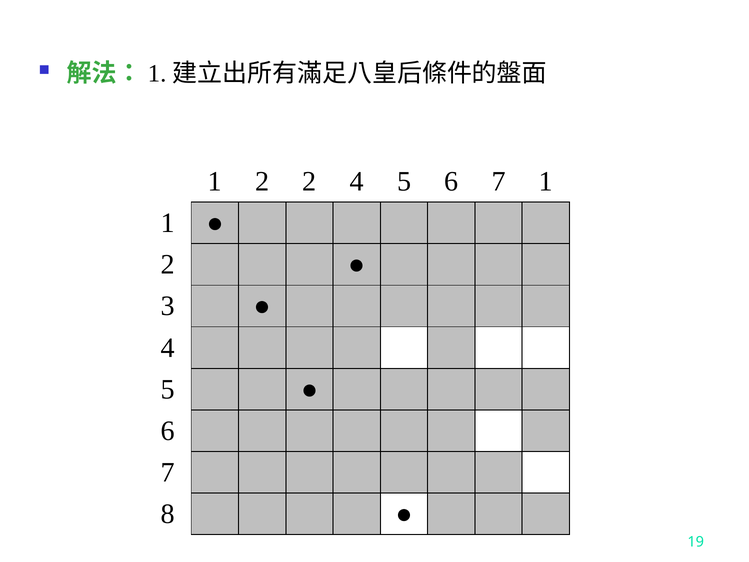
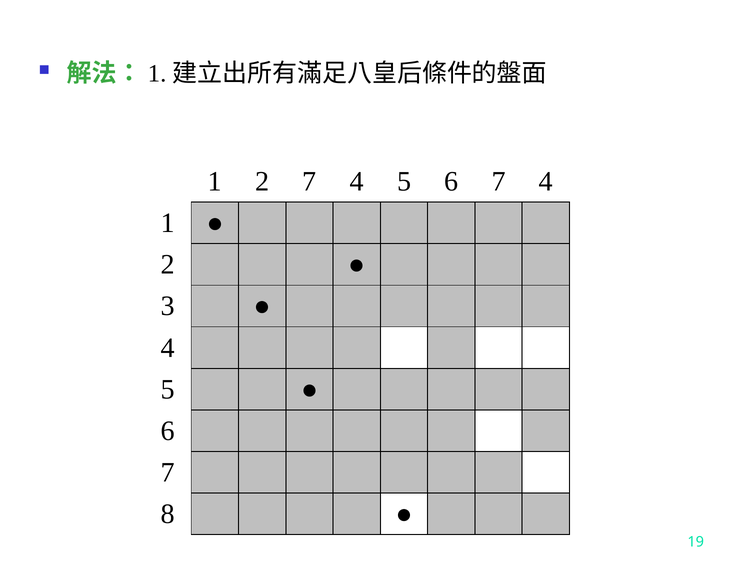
2 2: 2 -> 7 (310, 181)
6 7 1: 1 -> 4 (546, 181)
